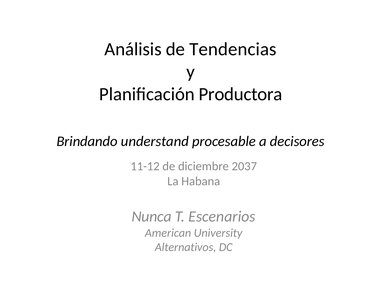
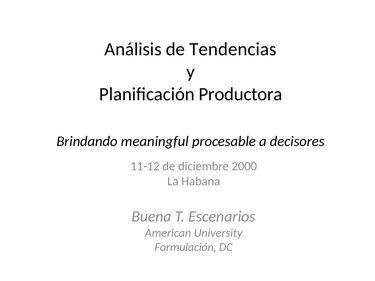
understand: understand -> meaningful (155, 142)
2037: 2037 -> 2000 (244, 166)
Nunca: Nunca -> Buena (152, 217)
Alternativos: Alternativos -> Formulación (186, 247)
